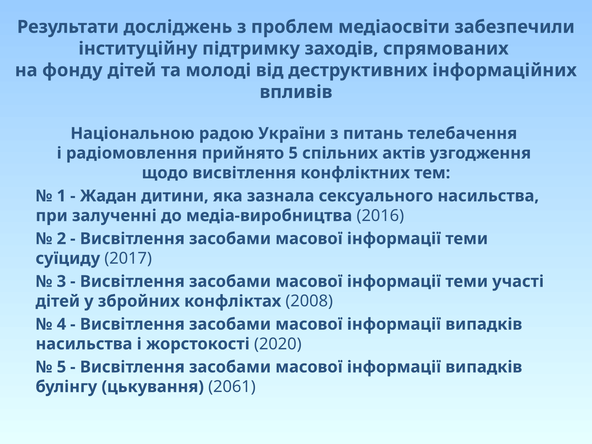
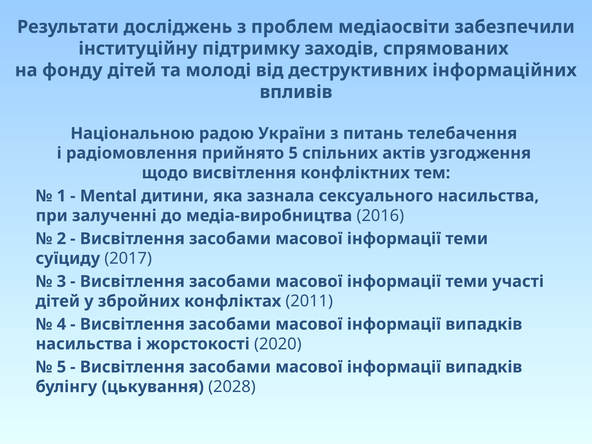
Жадан: Жадан -> Mental (108, 196)
2008: 2008 -> 2011 (309, 301)
2061: 2061 -> 2028 (232, 387)
